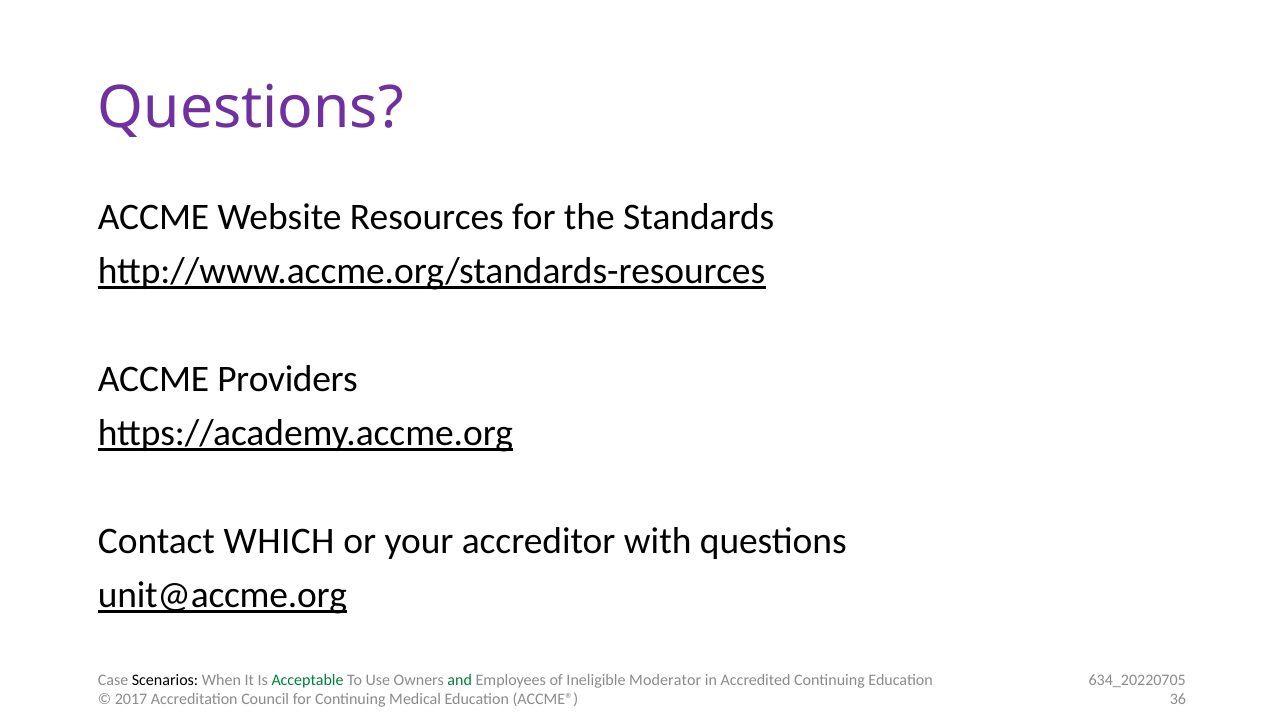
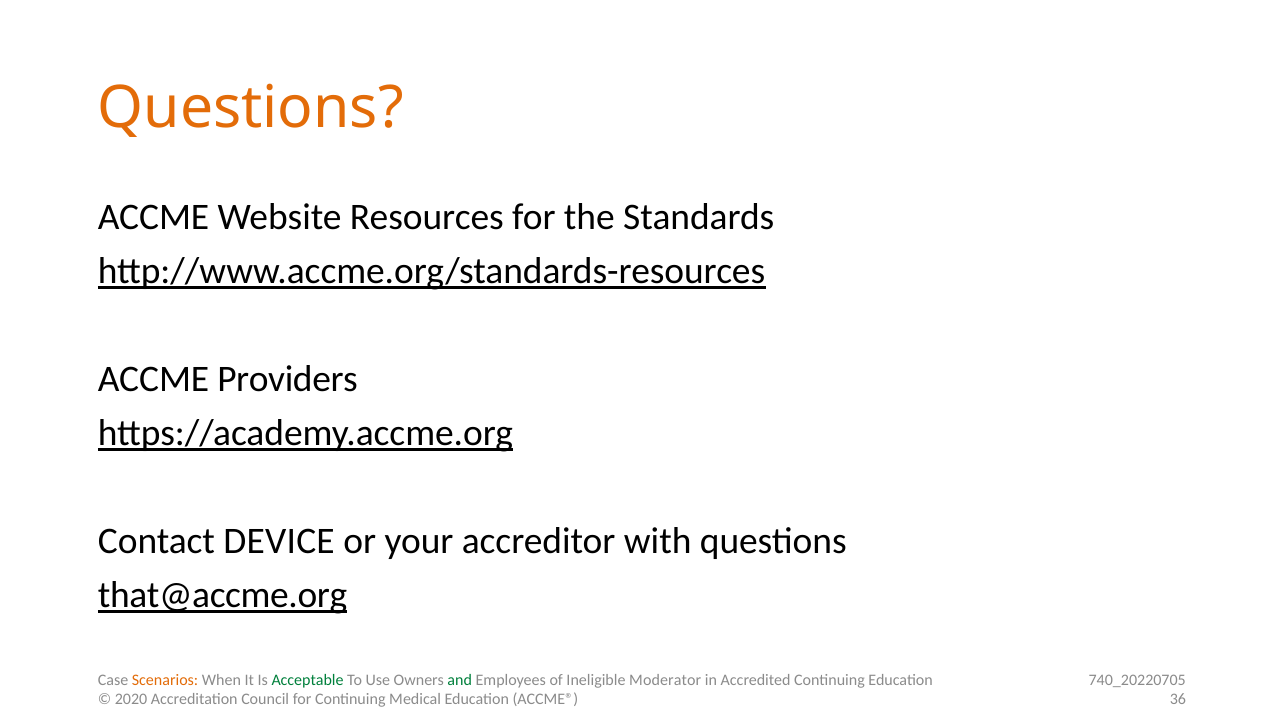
Questions colour: purple -> orange (251, 108)
WHICH: WHICH -> DEVICE (279, 541)
unit@accme.org: unit@accme.org -> that@accme.org (223, 595)
634_20220705: 634_20220705 -> 740_20220705 (1137, 680)
Scenarios colour: black -> orange (165, 680)
2017: 2017 -> 2020 (131, 699)
